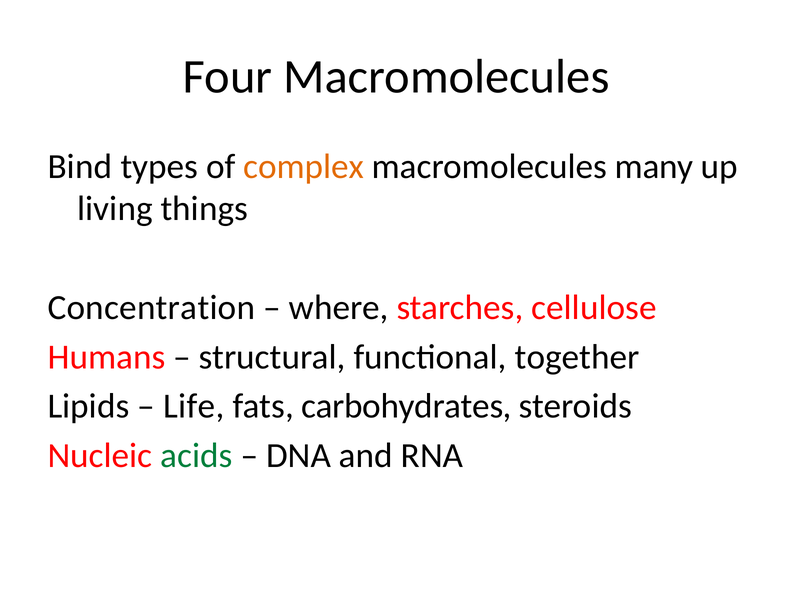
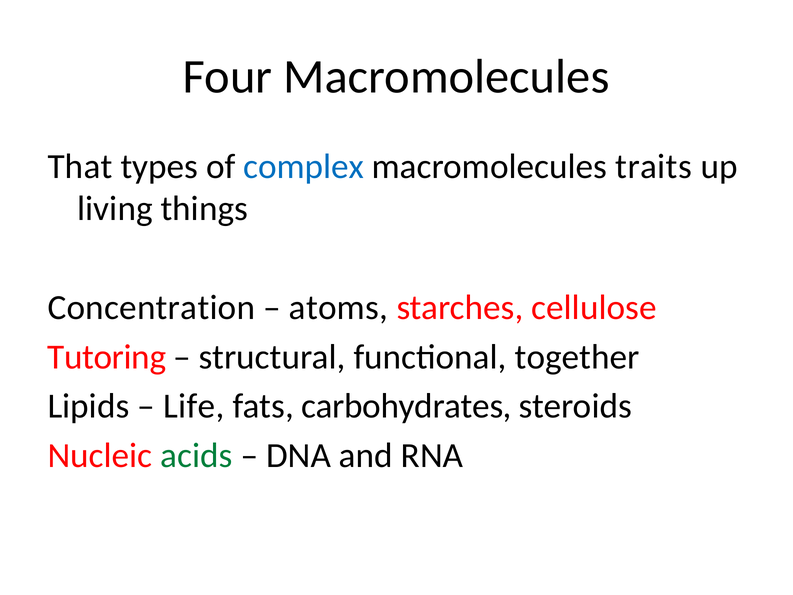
Bind: Bind -> That (80, 166)
complex colour: orange -> blue (304, 166)
many: many -> traits (654, 166)
where: where -> atoms (339, 307)
Humans: Humans -> Tutoring (107, 357)
